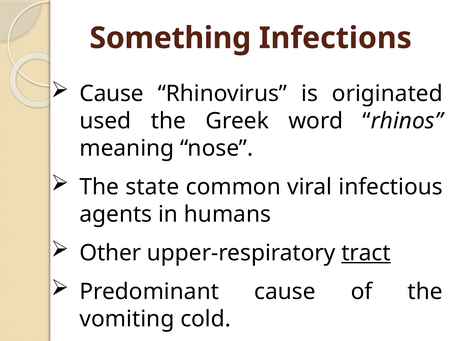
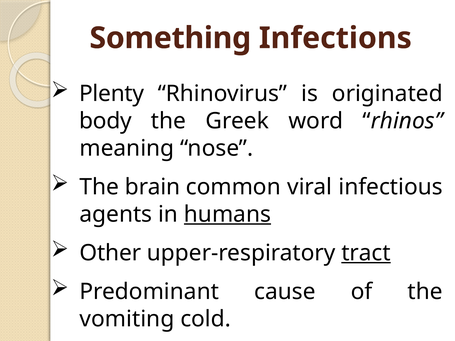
Cause: Cause -> Plenty (112, 94)
used: used -> body (105, 121)
state: state -> brain (153, 187)
humans underline: none -> present (227, 214)
